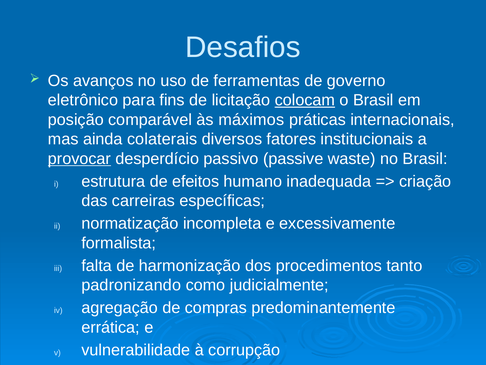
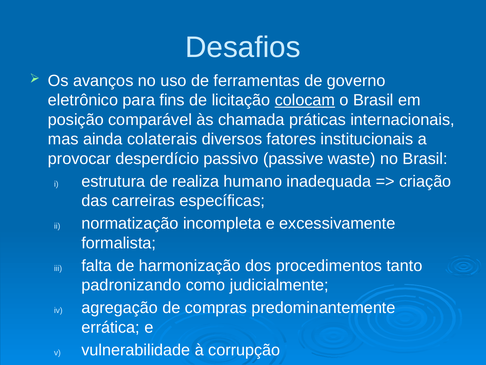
máximos: máximos -> chamada (251, 120)
provocar underline: present -> none (79, 158)
efeitos: efeitos -> realiza (196, 181)
